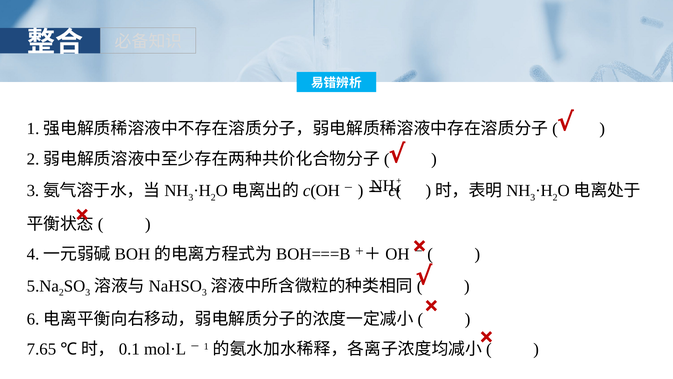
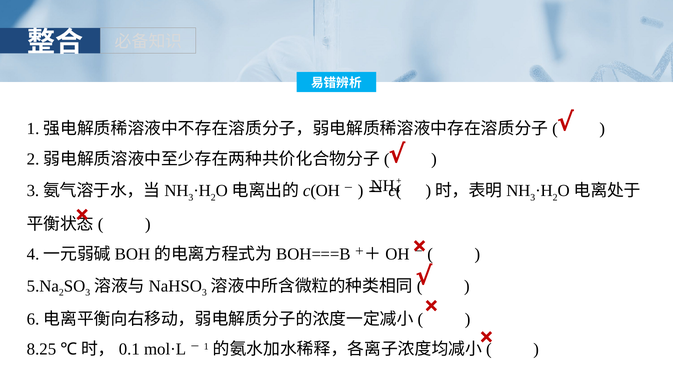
7.65: 7.65 -> 8.25 (41, 349)
